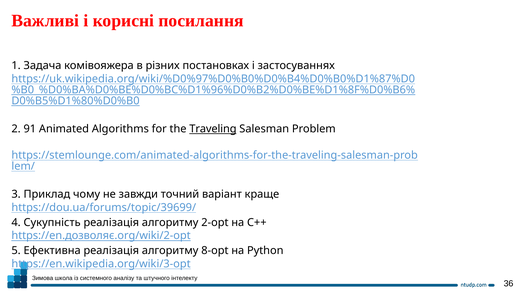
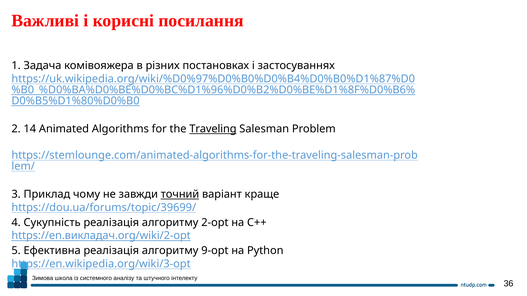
91: 91 -> 14 (30, 129)
точний underline: none -> present (180, 195)
https://en.дозволяє.org/wiki/2-opt: https://en.дозволяє.org/wiki/2-opt -> https://en.викладач.org/wiki/2-opt (101, 236)
8-opt: 8-opt -> 9-opt (215, 251)
